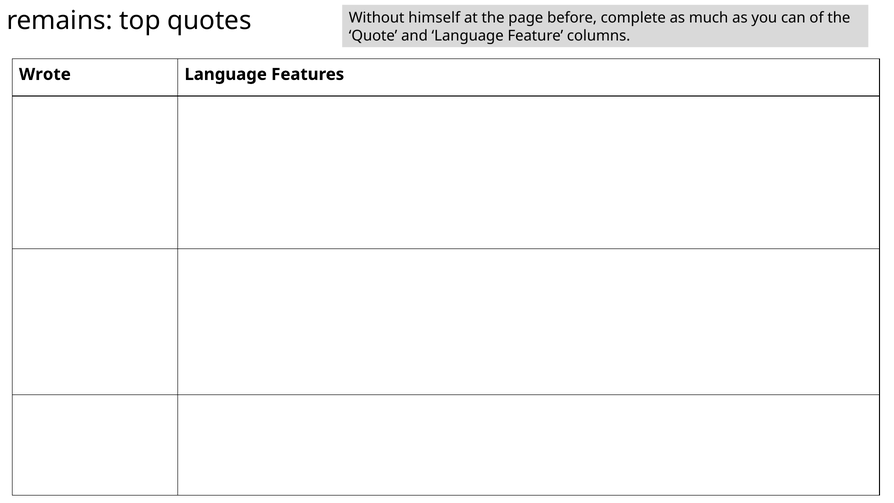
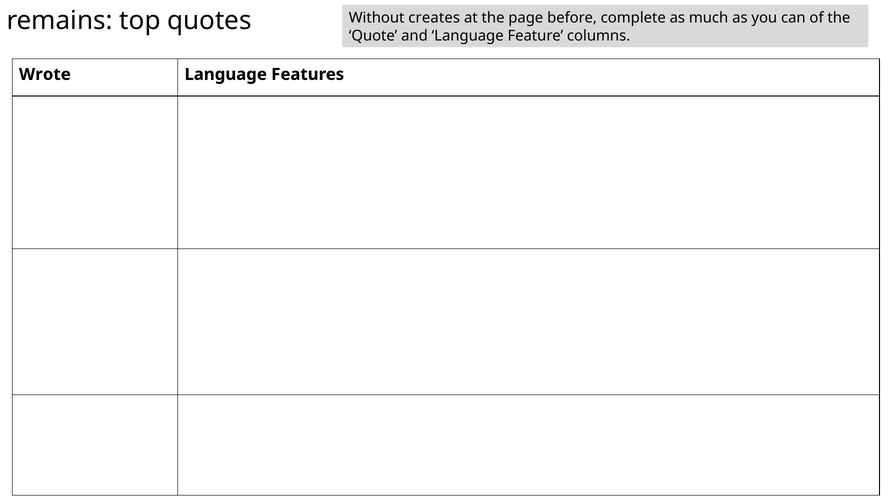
himself: himself -> creates (434, 18)
